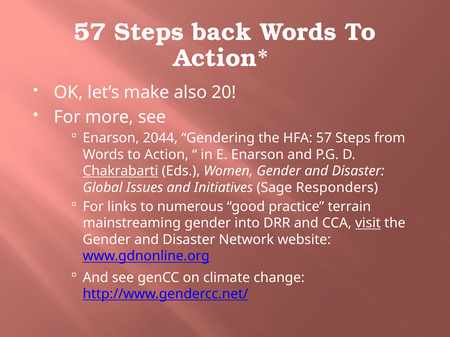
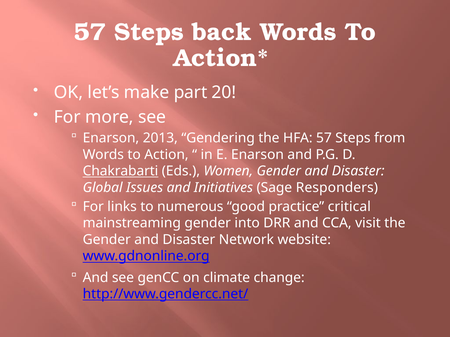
also: also -> part (191, 93)
2044: 2044 -> 2013 (160, 138)
terrain: terrain -> critical (349, 207)
visit underline: present -> none (368, 223)
